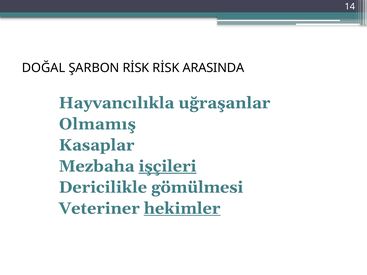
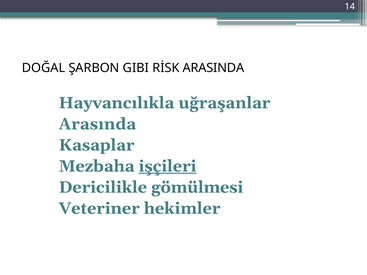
ŞARBON RİSK: RİSK -> GIBI (136, 68)
Olmamış: Olmamış -> Arasında (97, 124)
hekimler underline: present -> none (182, 209)
